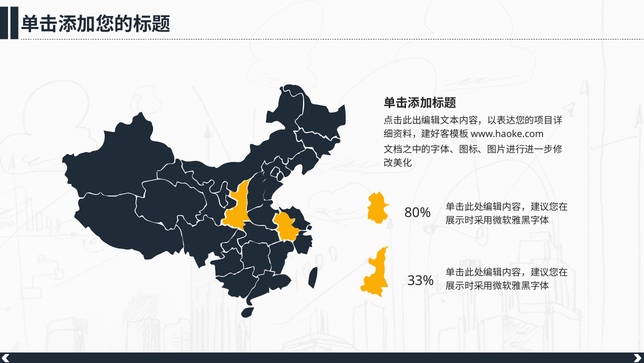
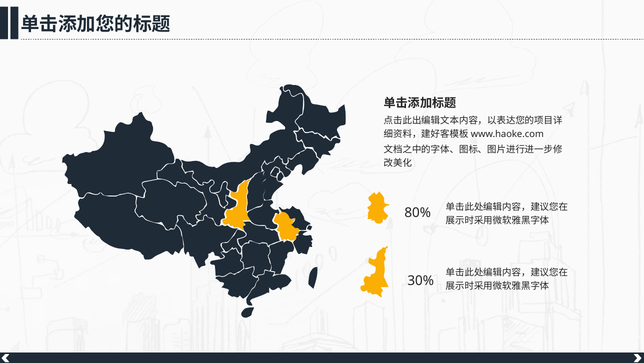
33%: 33% -> 30% (421, 280)
